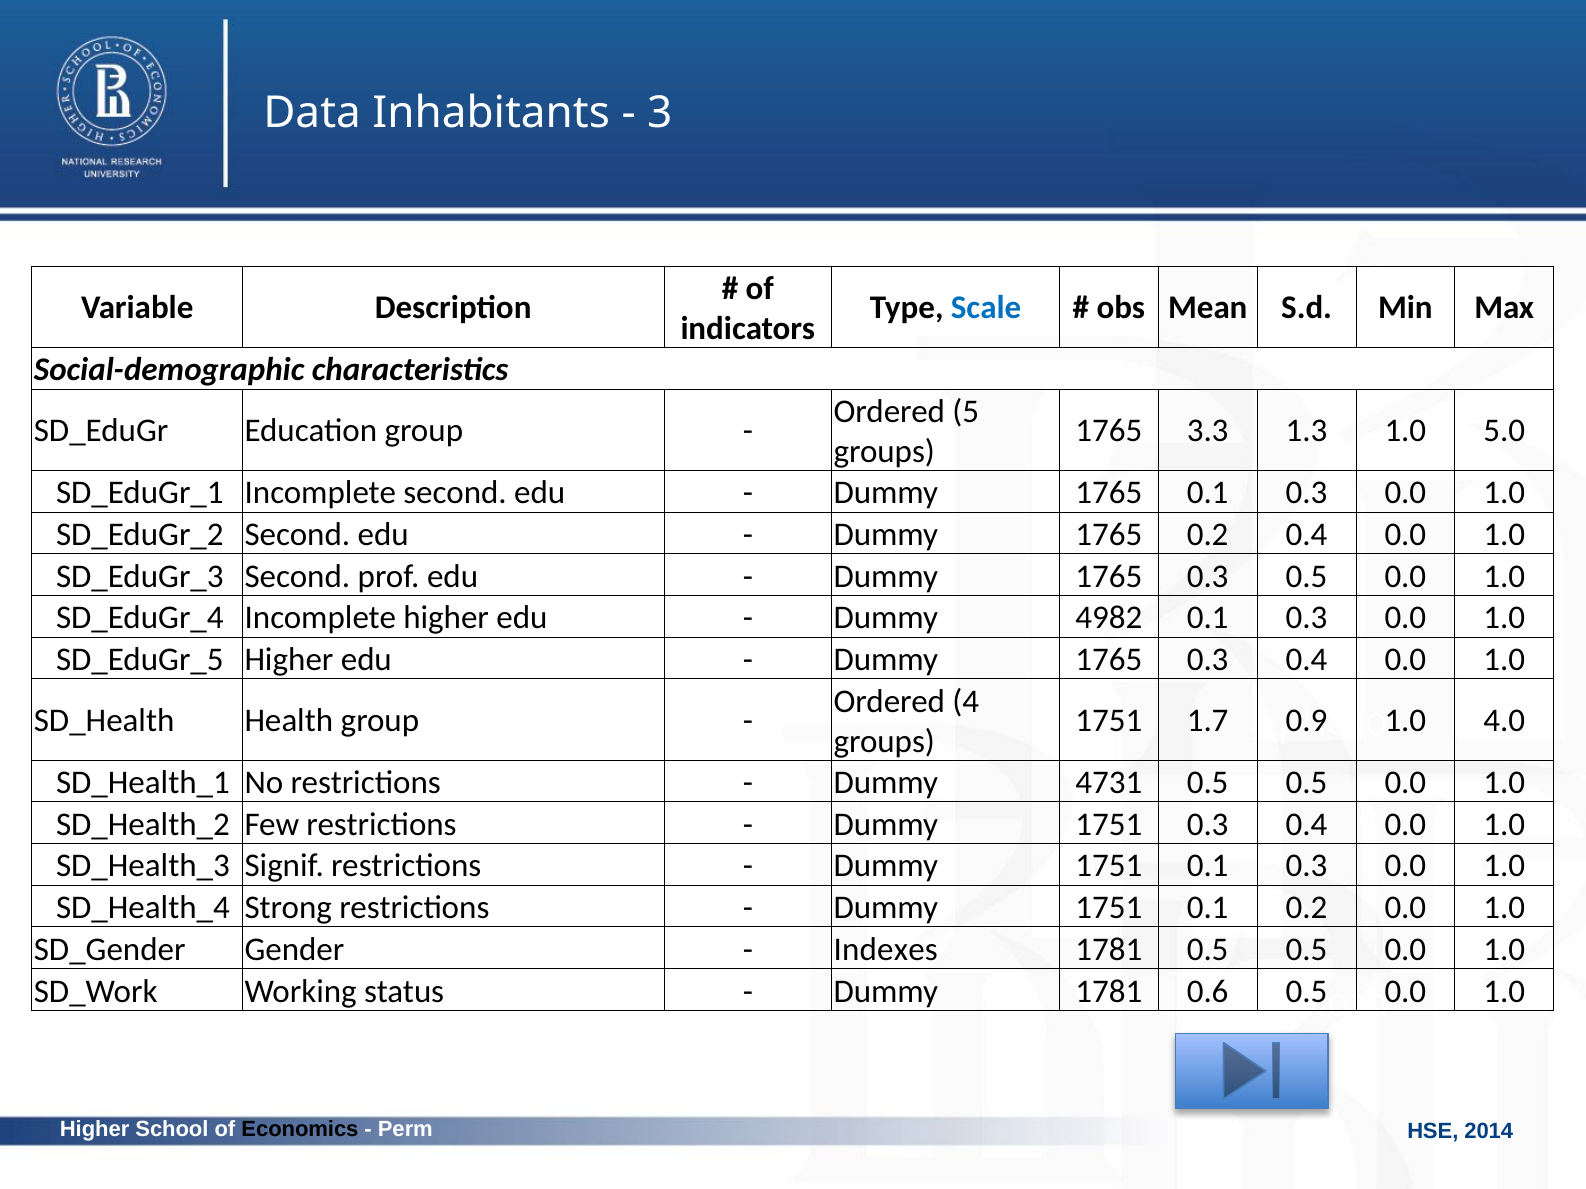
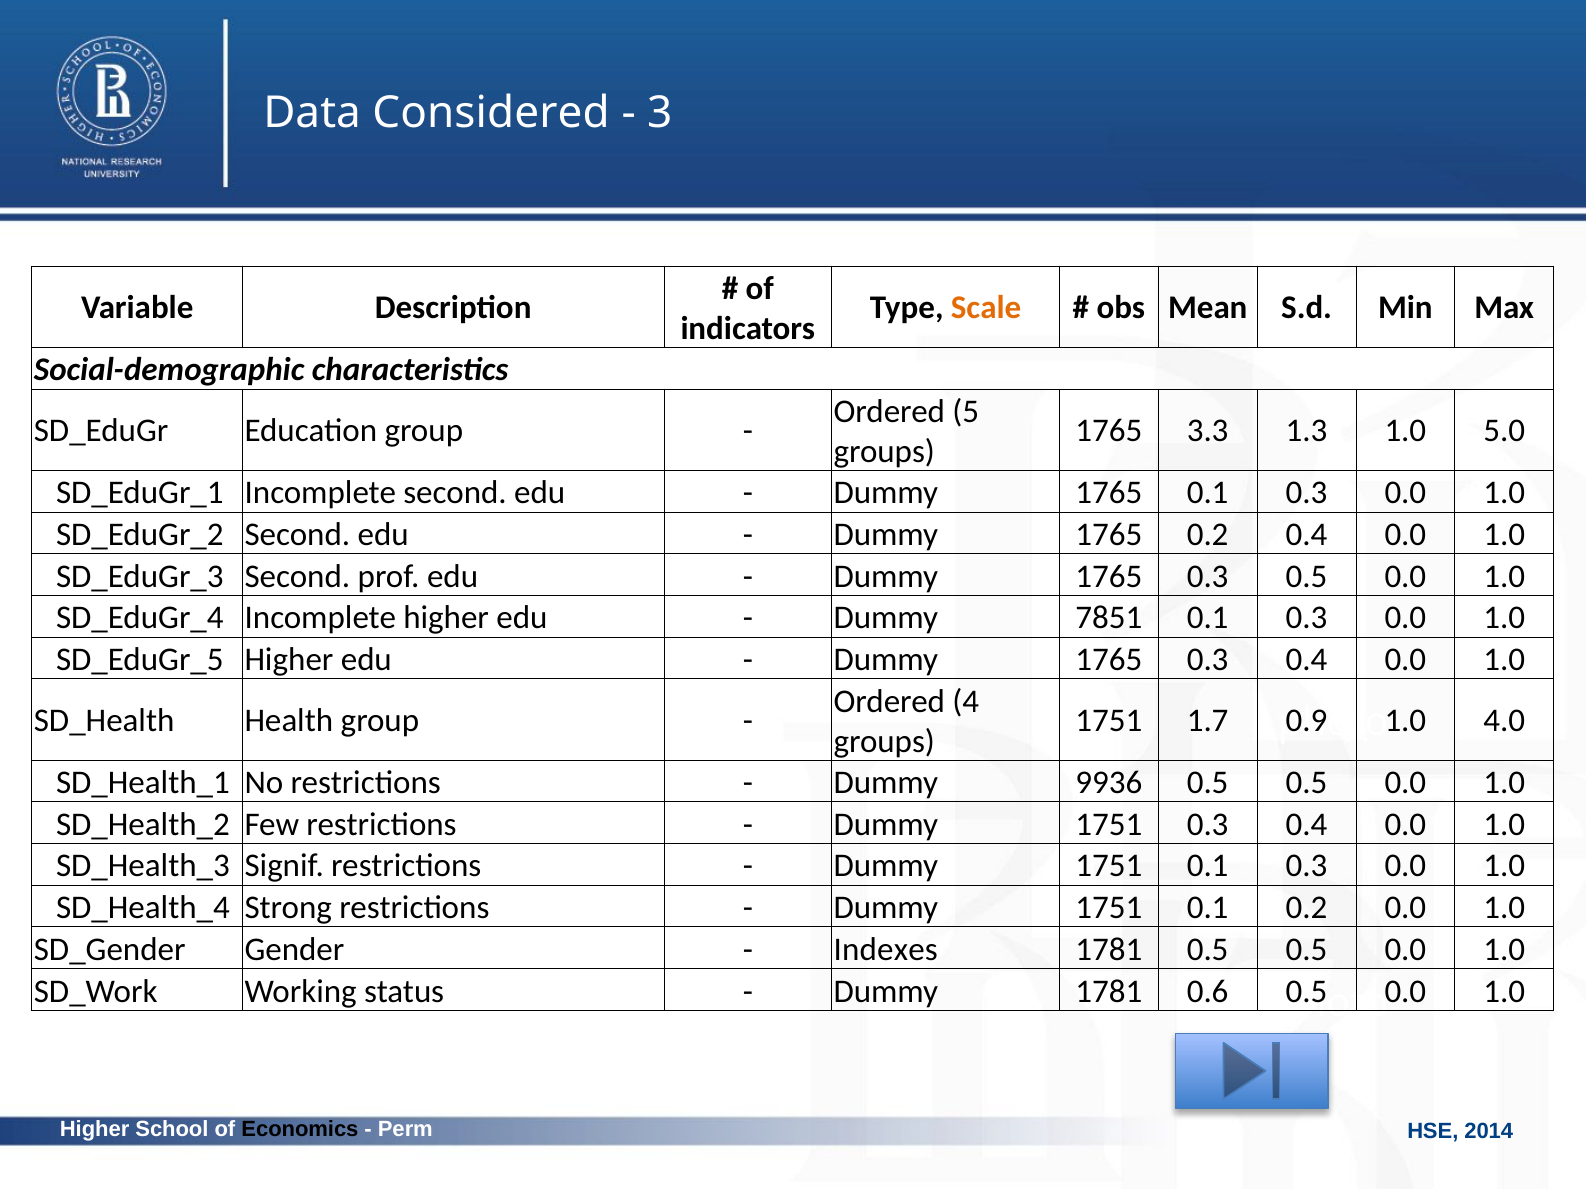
Inhabitants: Inhabitants -> Considered (491, 113)
Scale colour: blue -> orange (986, 308)
4982: 4982 -> 7851 (1109, 618)
4731: 4731 -> 9936 (1109, 783)
